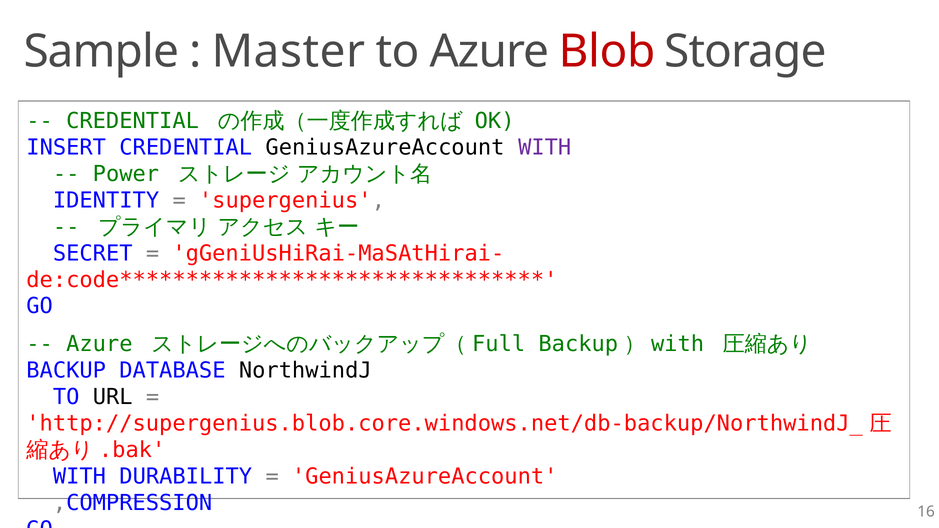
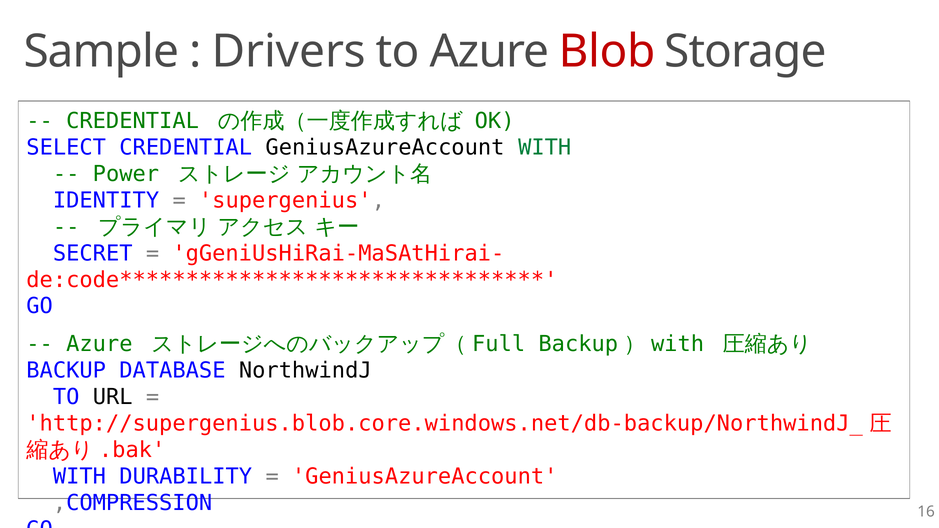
Master: Master -> Drivers (289, 52)
INSERT: INSERT -> SELECT (66, 148)
WITH colour: purple -> green (545, 148)
